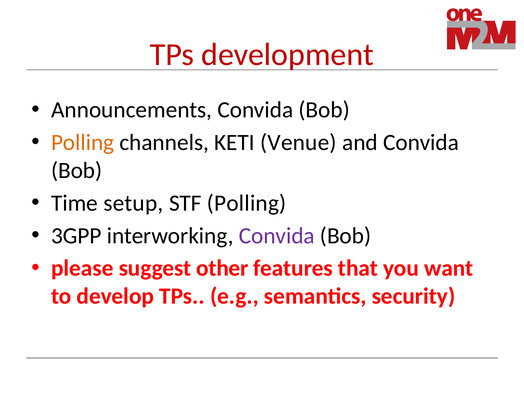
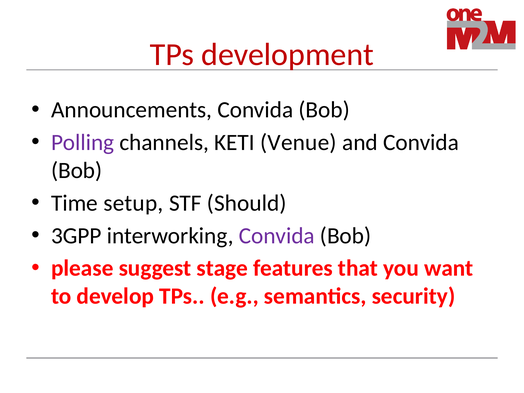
Polling colour: orange -> purple (83, 142)
STF Polling: Polling -> Should (247, 203)
other: other -> stage (222, 268)
